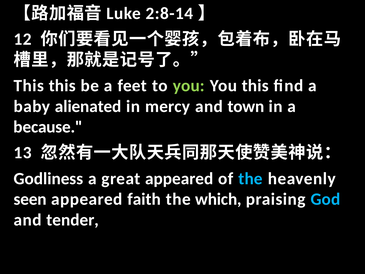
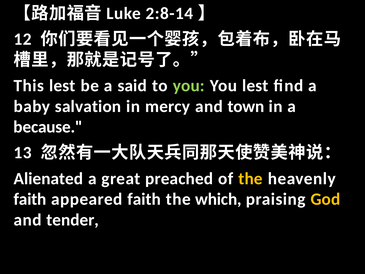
This this: this -> lest (62, 86)
feet: feet -> said (132, 86)
You this: this -> lest (255, 86)
alienated: alienated -> salvation (88, 106)
Godliness: Godliness -> Alienated (48, 178)
great appeared: appeared -> preached (179, 178)
the colour: light blue -> yellow (251, 178)
seen: seen -> faith (30, 199)
God colour: light blue -> yellow (325, 199)
